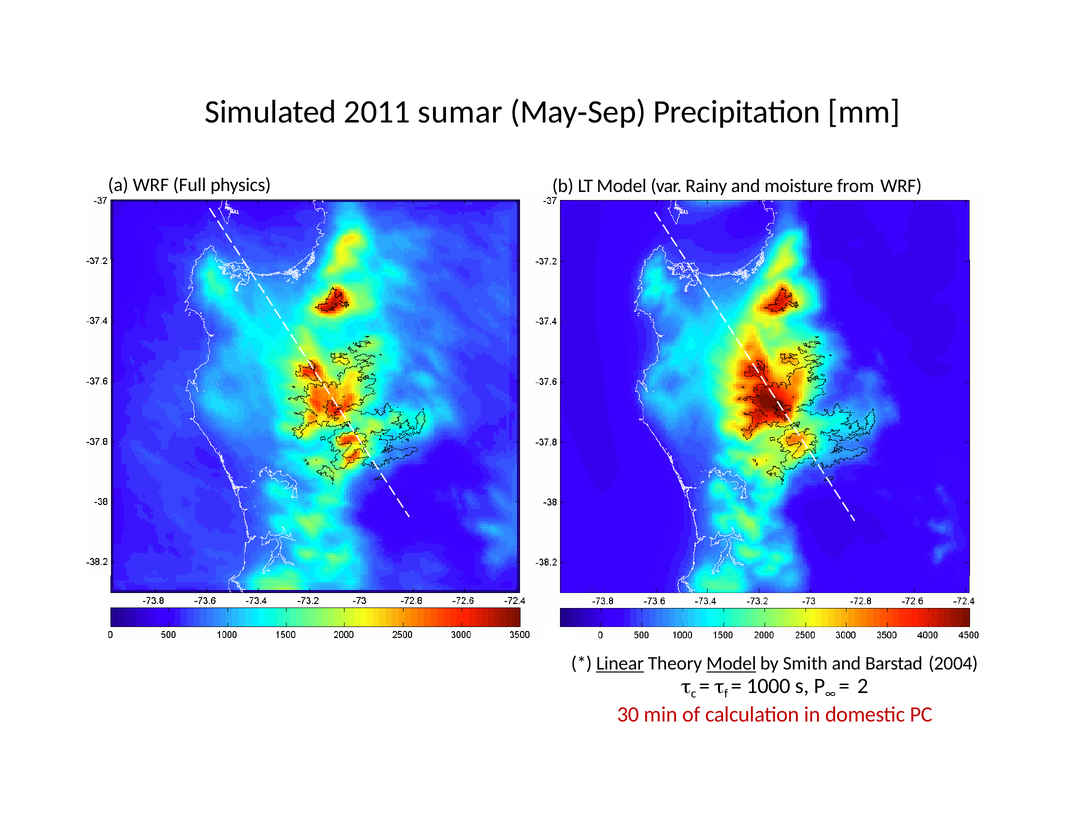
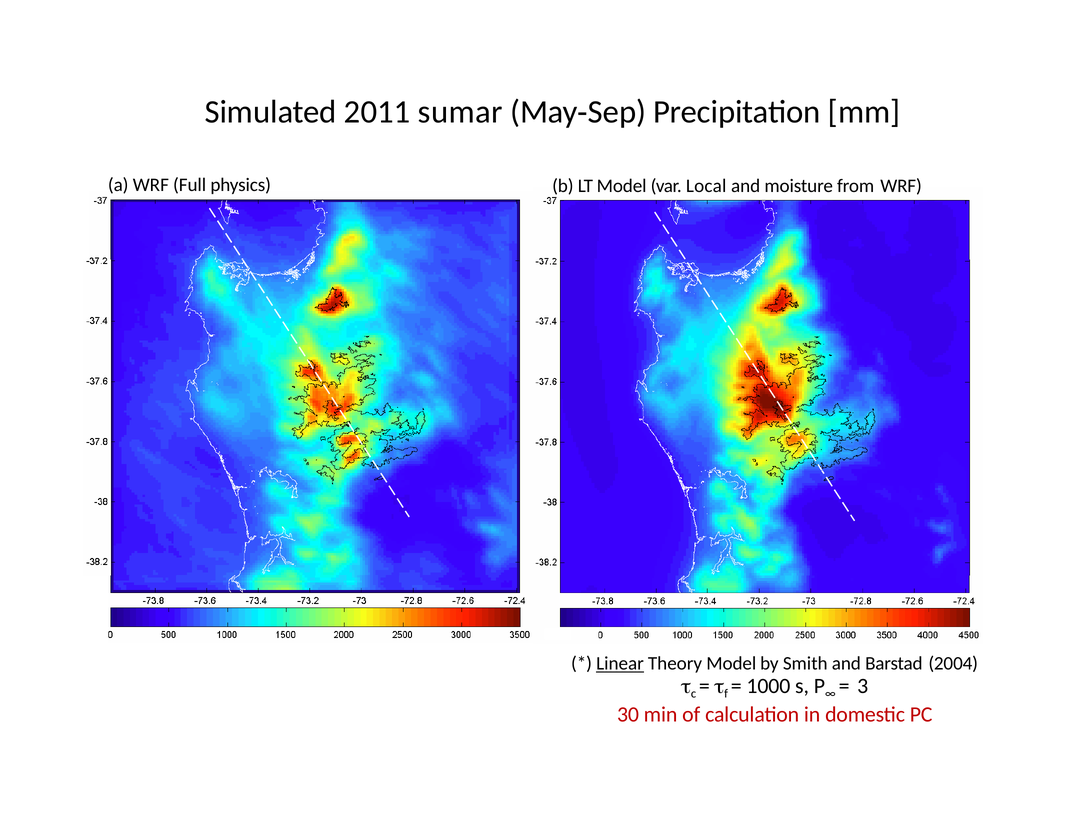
Rainy: Rainy -> Local (706, 186)
Model underline: present -> none (731, 664)
2: 2 -> 3 (863, 686)
